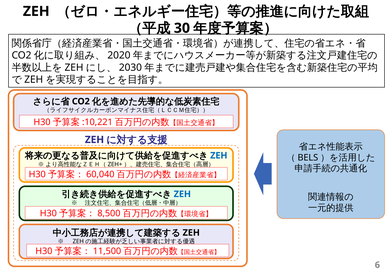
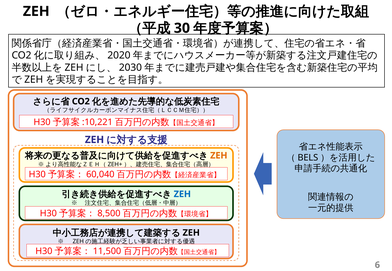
ZEH colour: blue -> orange (219, 156)
